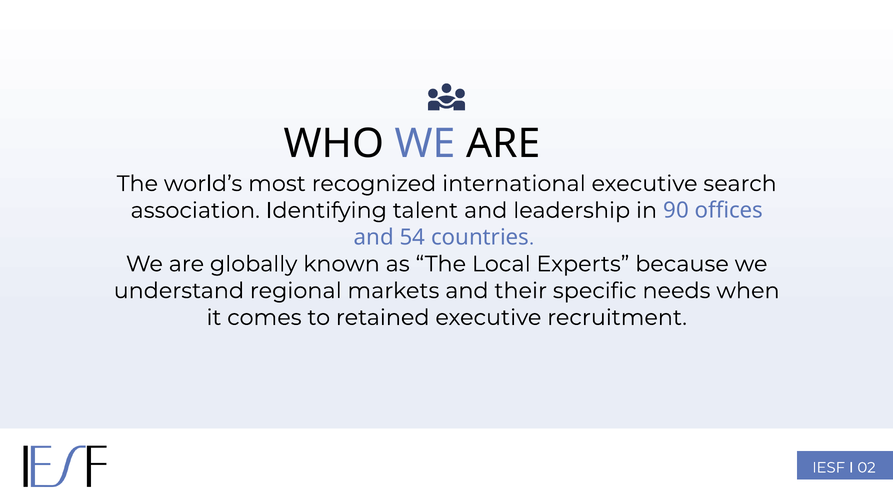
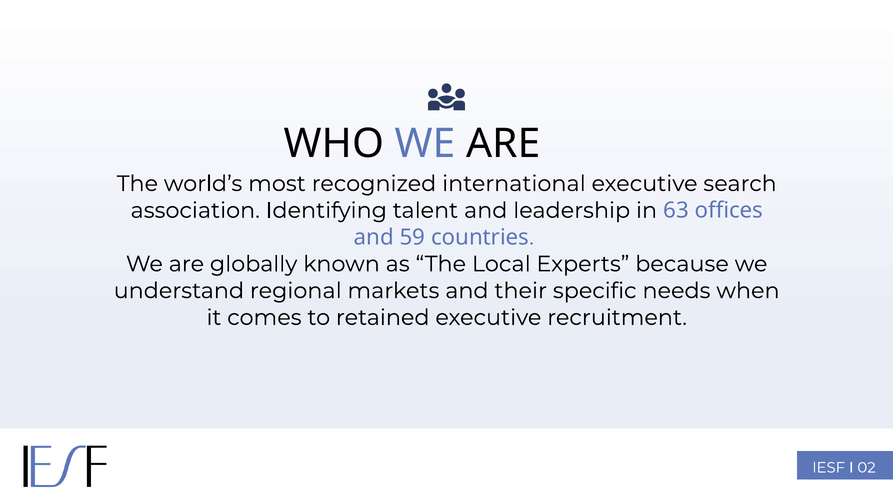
90: 90 -> 63 (676, 211)
54: 54 -> 59 (412, 237)
